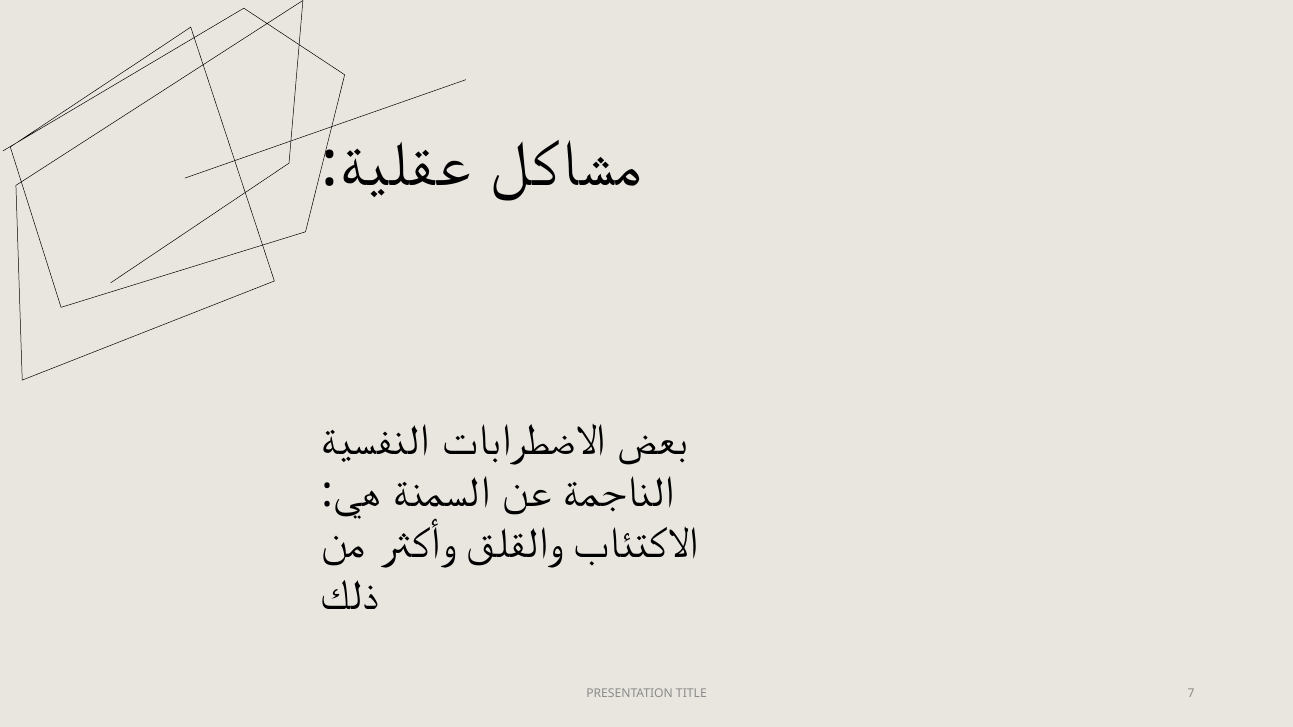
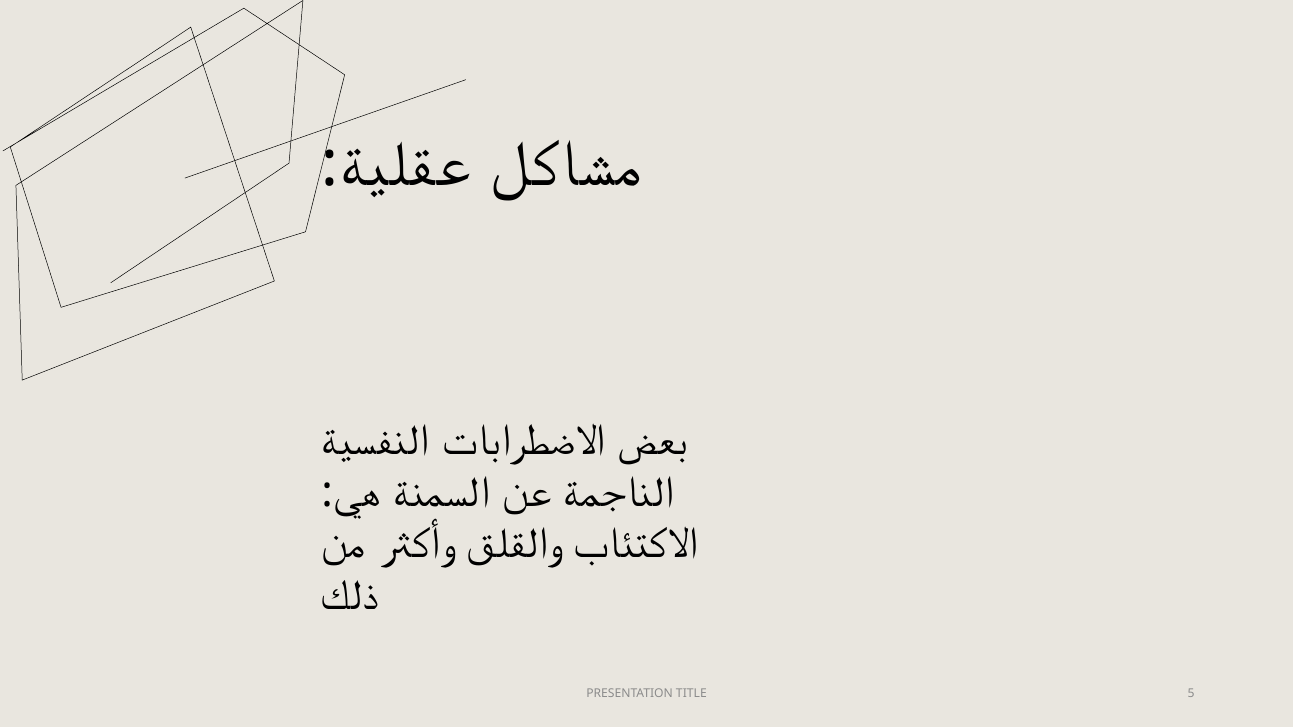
7: 7 -> 5 (1191, 693)
